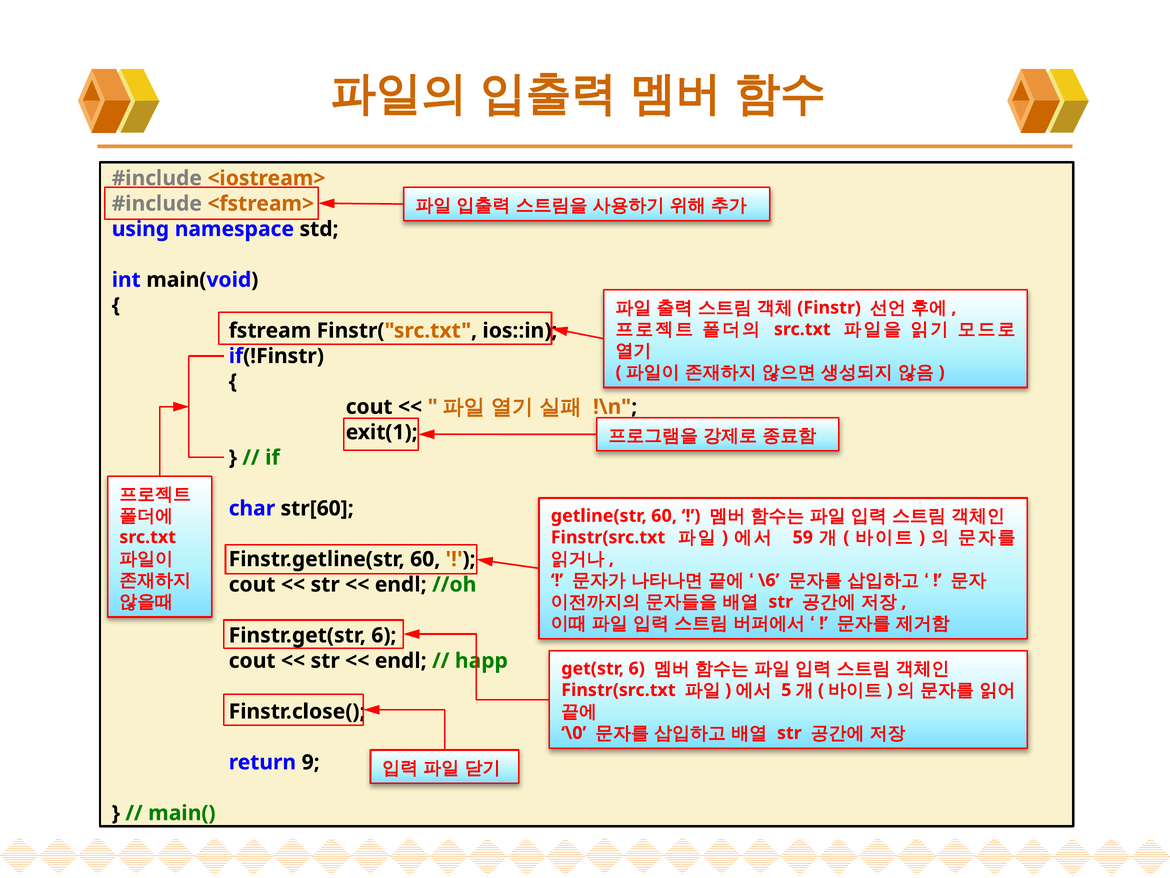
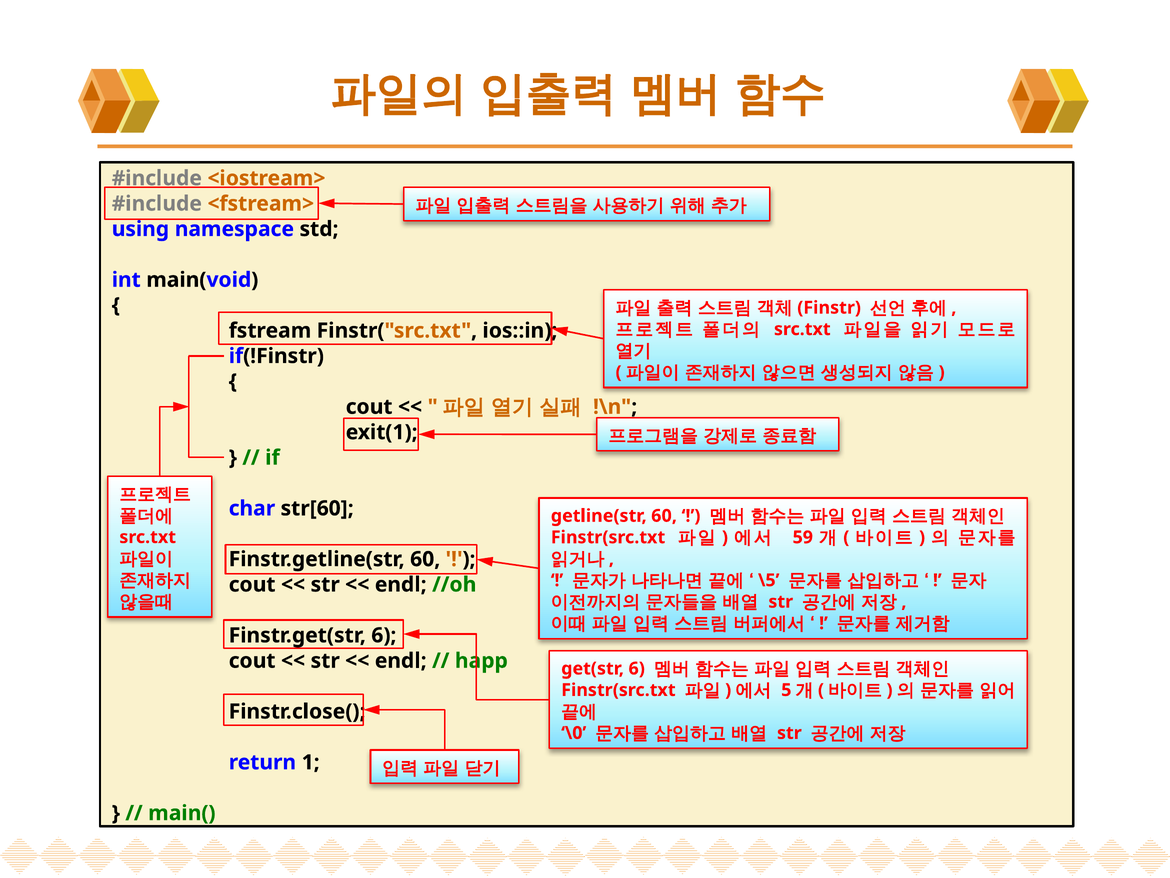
\6: \6 -> \5 (769, 580)
9: 9 -> 1 (311, 762)
